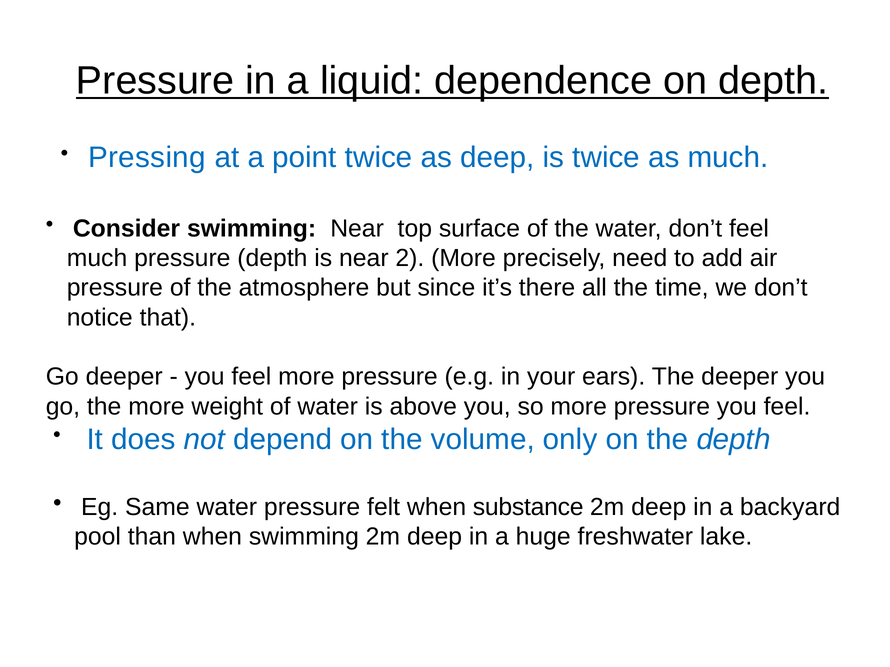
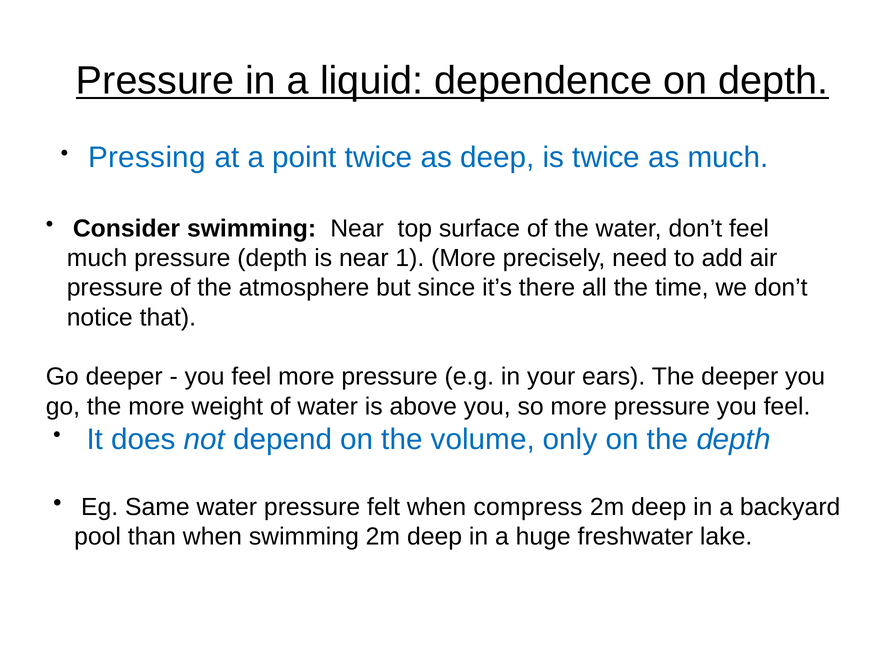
2: 2 -> 1 (410, 258)
substance: substance -> compress (528, 507)
